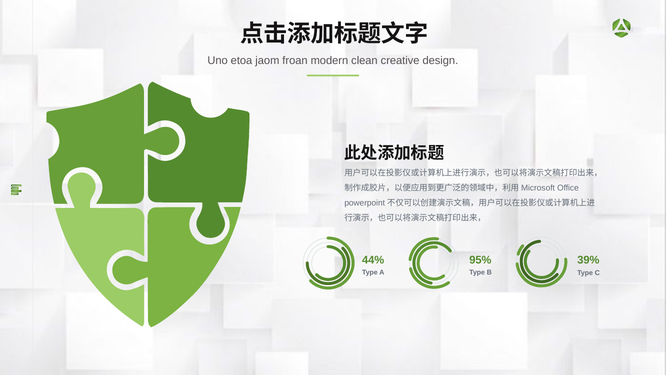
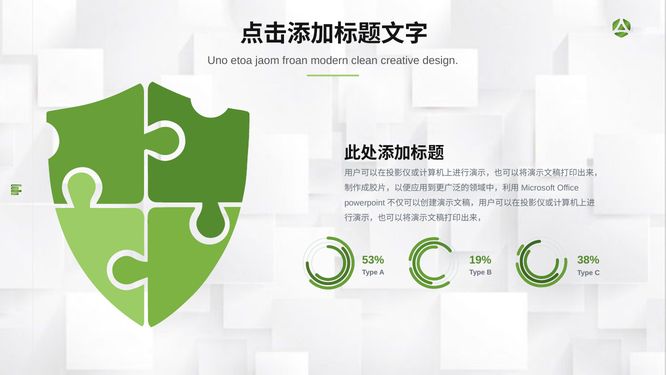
44%: 44% -> 53% (373, 260)
95%: 95% -> 19% (480, 260)
39%: 39% -> 38% (588, 260)
